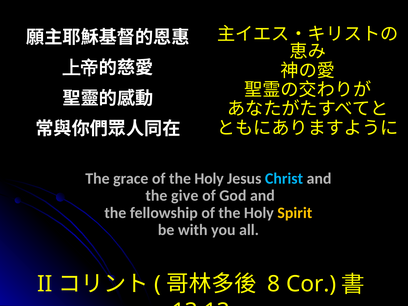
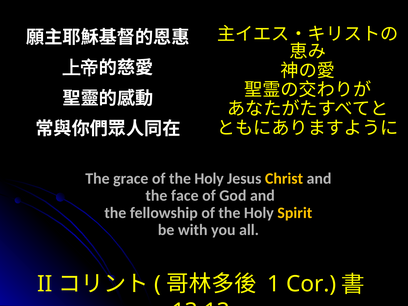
Christ colour: light blue -> yellow (284, 179)
give: give -> face (185, 196)
8: 8 -> 1 (274, 284)
